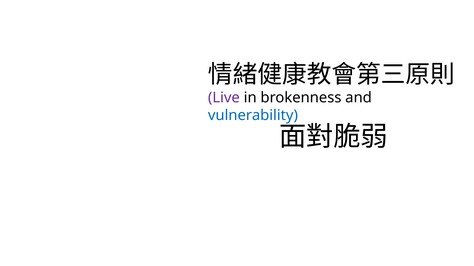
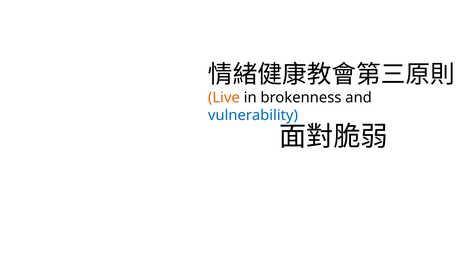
Live colour: purple -> orange (224, 98)
